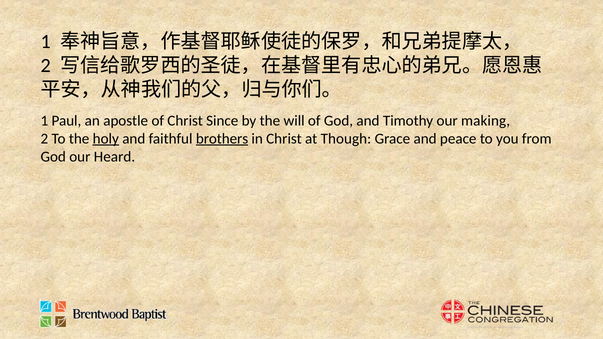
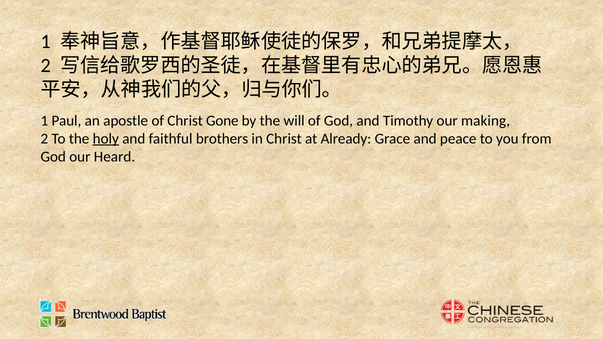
Since: Since -> Gone (222, 121)
brothers underline: present -> none (222, 139)
Though: Though -> Already (346, 139)
